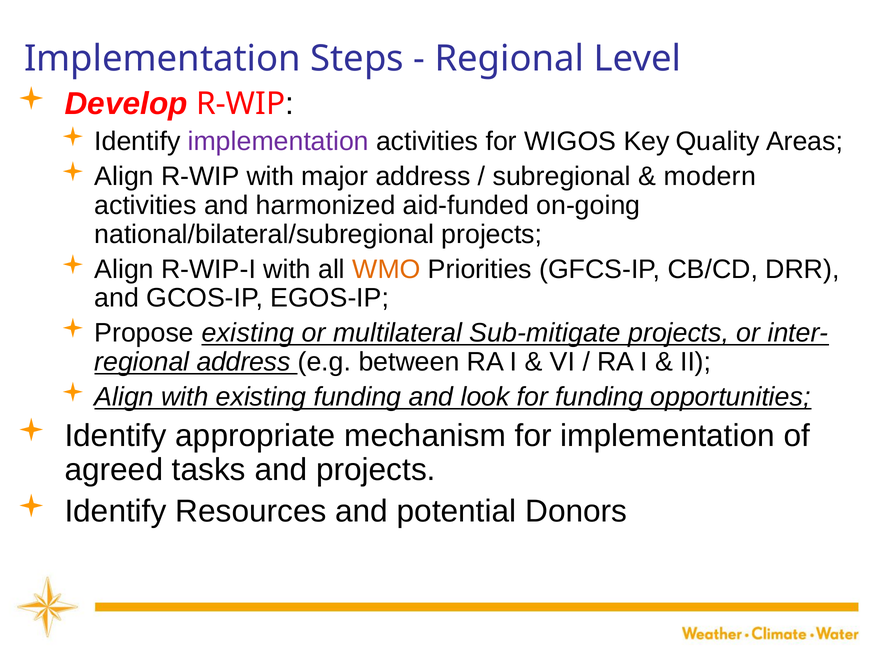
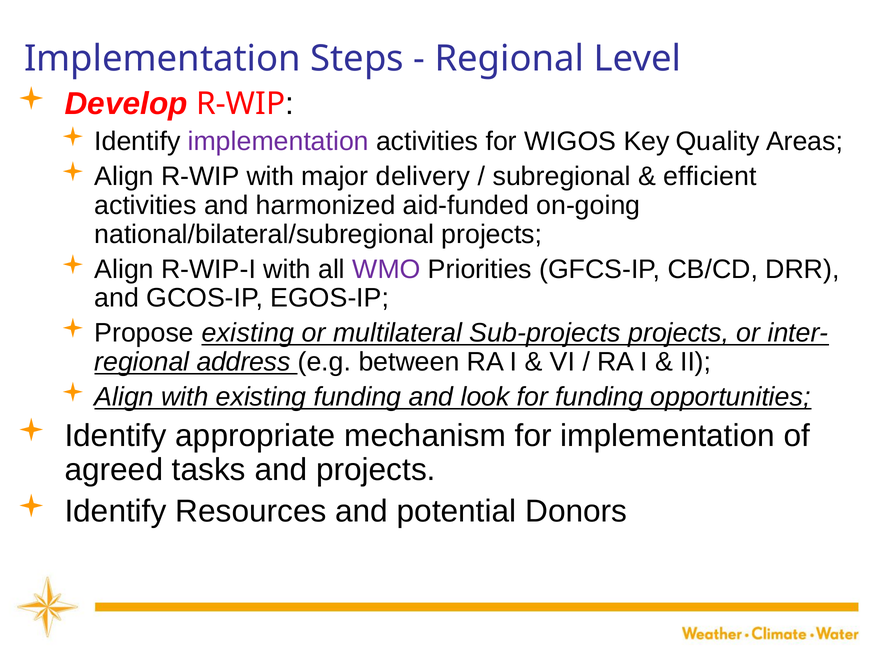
major address: address -> delivery (423, 177)
modern: modern -> efficient (710, 177)
WMO colour: orange -> purple (386, 269)
Sub-mitigate: Sub-mitigate -> Sub-projects (545, 333)
